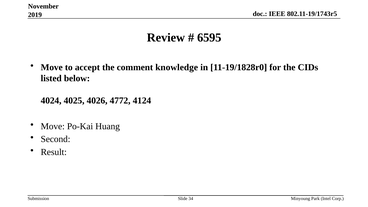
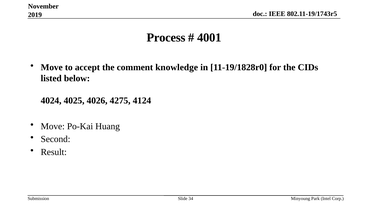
Review: Review -> Process (166, 38)
6595: 6595 -> 4001 (209, 38)
4772: 4772 -> 4275 (120, 100)
